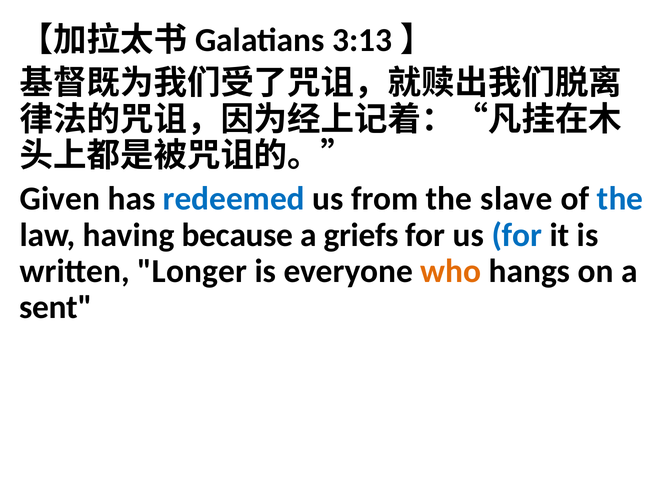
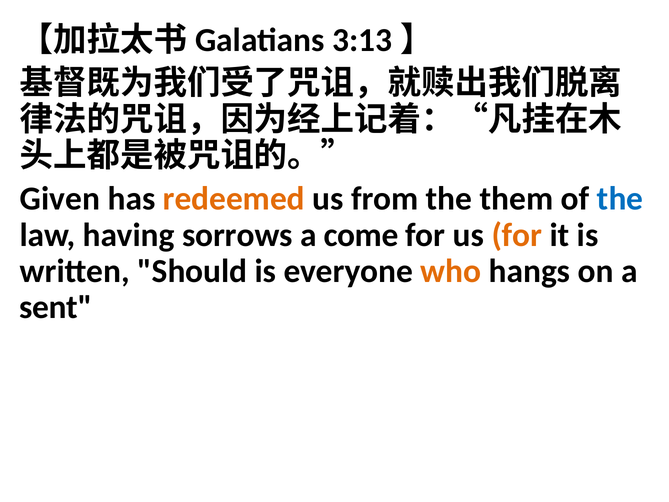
redeemed colour: blue -> orange (234, 199)
slave: slave -> them (517, 199)
because: because -> sorrows (237, 235)
griefs: griefs -> come (361, 235)
for colour: blue -> orange (517, 235)
Longer: Longer -> Should (192, 271)
